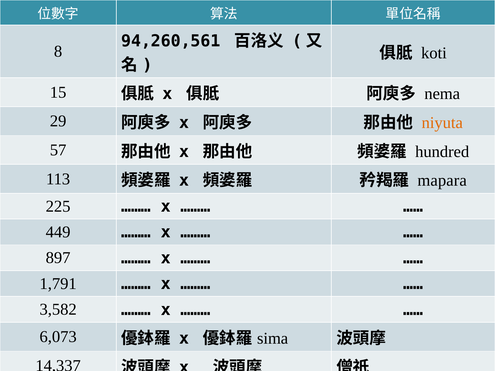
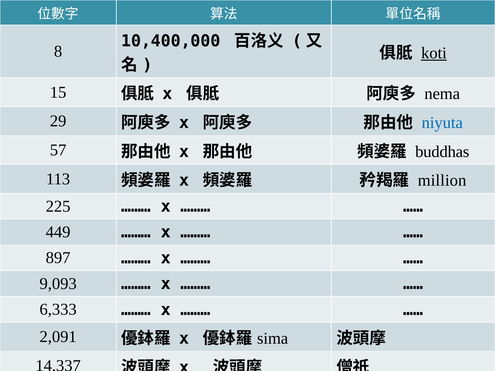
94,260,561: 94,260,561 -> 10,400,000 (171, 41)
koti underline: none -> present (434, 53)
niyuta colour: orange -> blue (442, 123)
hundred: hundred -> buddhas (442, 152)
mapara: mapara -> million (442, 181)
1,791: 1,791 -> 9,093 (58, 284)
3,582: 3,582 -> 6,333 (58, 310)
6,073: 6,073 -> 2,091 (58, 337)
